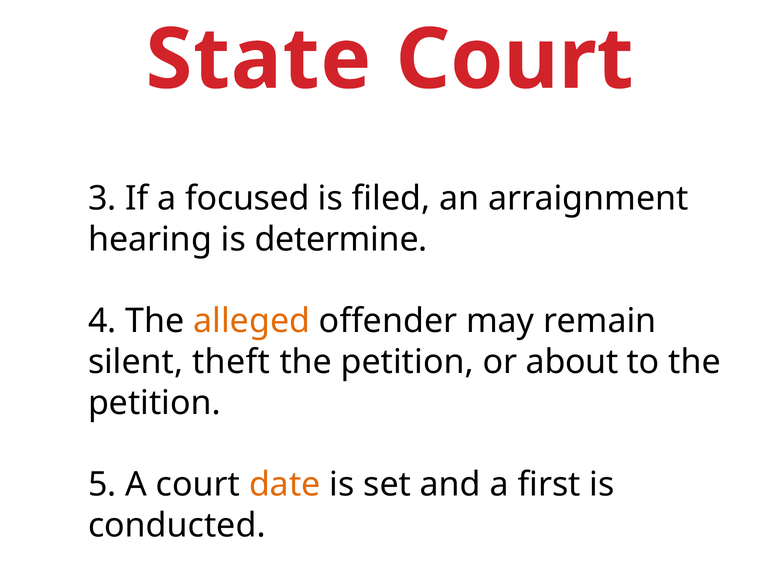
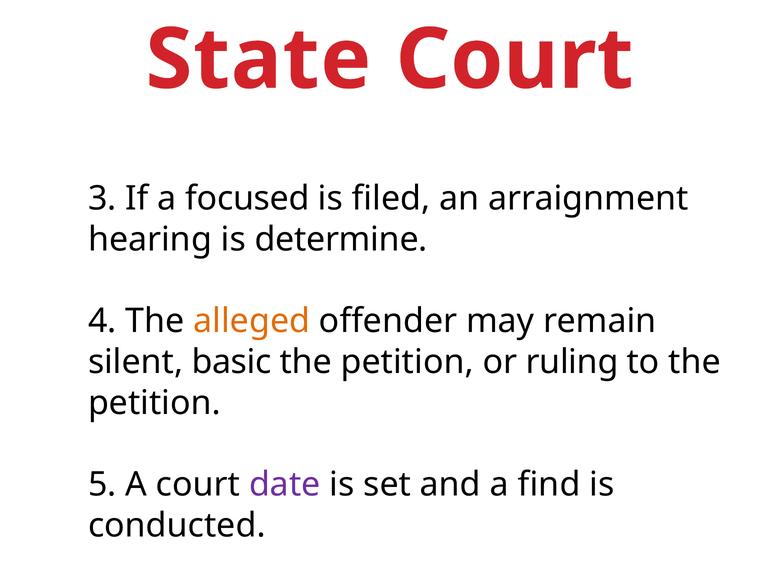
theft: theft -> basic (232, 362)
about: about -> ruling (572, 362)
date colour: orange -> purple (285, 484)
first: first -> find (549, 484)
